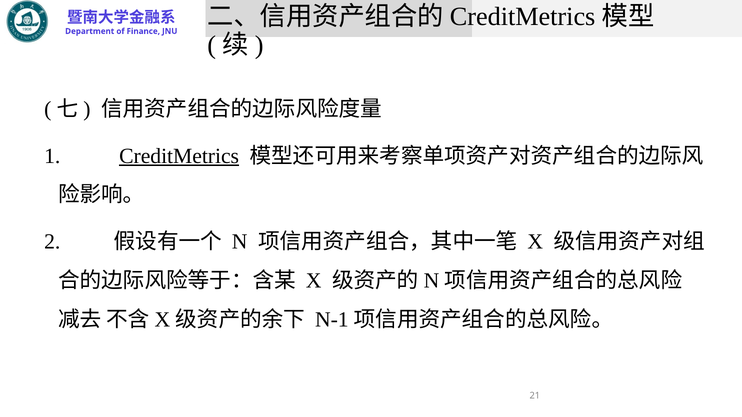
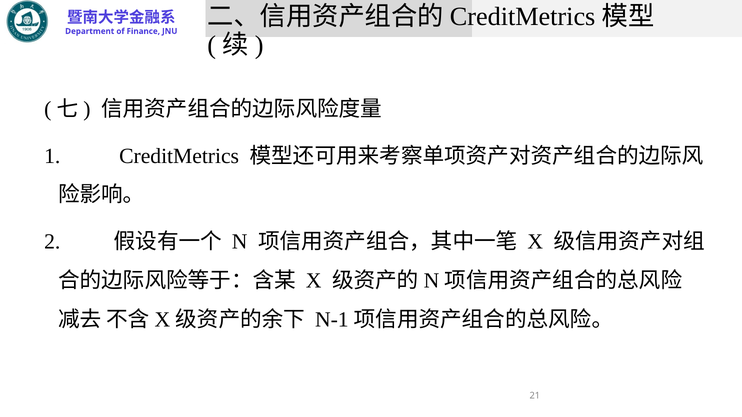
CreditMetrics underline: present -> none (179, 156)
